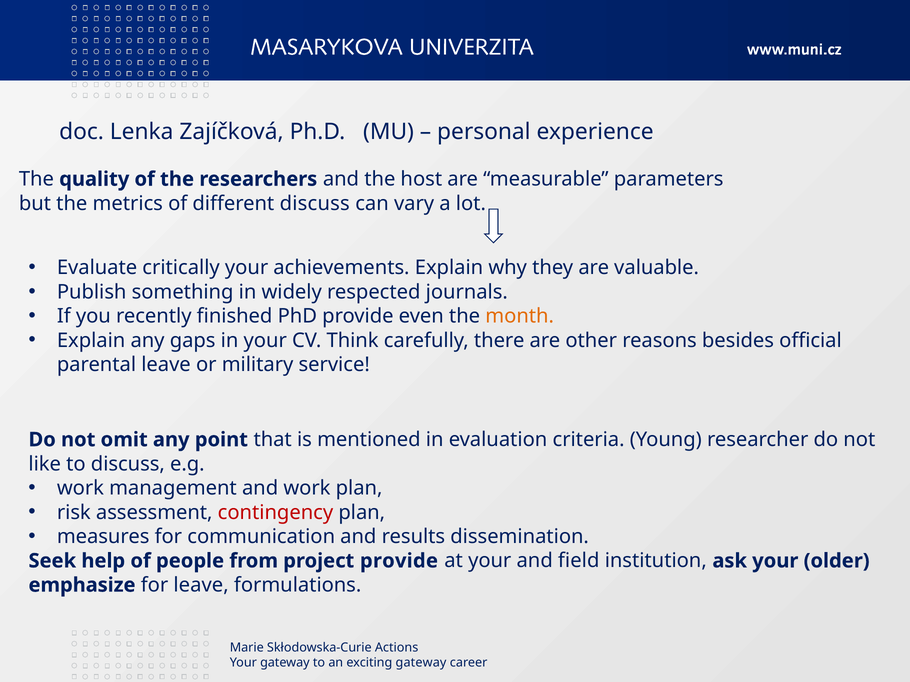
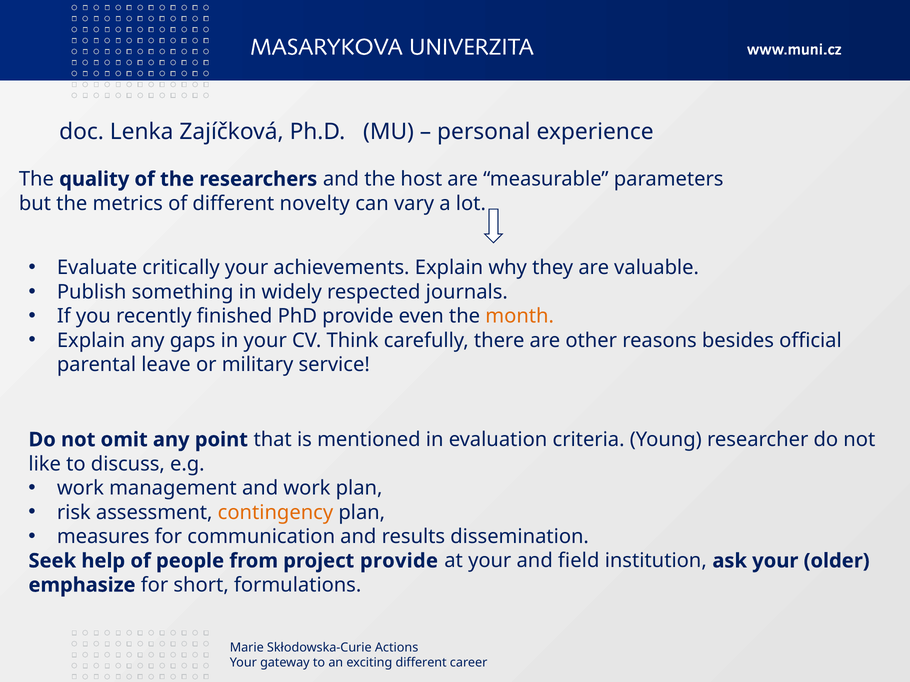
different discuss: discuss -> novelty (315, 203)
contingency colour: red -> orange (275, 513)
for leave: leave -> short (201, 585)
exciting gateway: gateway -> different (421, 663)
